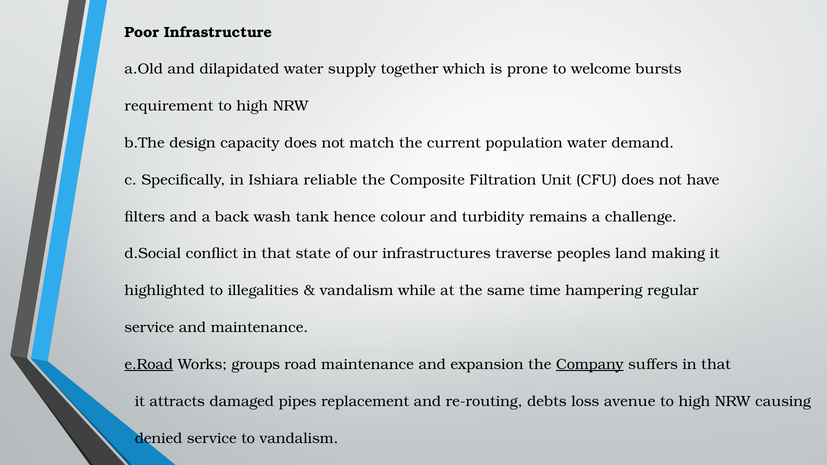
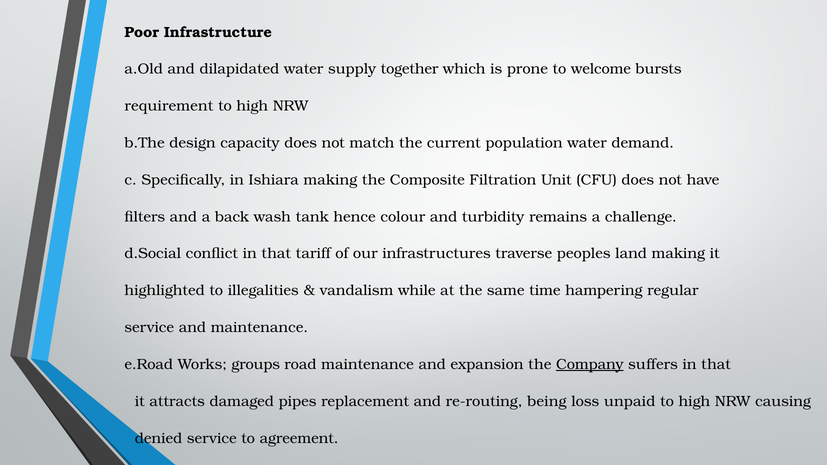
Ishiara reliable: reliable -> making (330, 180)
state: state -> tariff (313, 254)
e.Road underline: present -> none (149, 365)
debts: debts -> being (547, 401)
avenue: avenue -> unpaid (630, 401)
to vandalism: vandalism -> agreement (299, 438)
